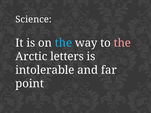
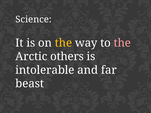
the colour: light blue -> yellow (63, 43)
letters: letters -> others (67, 57)
point: point -> beast (30, 84)
